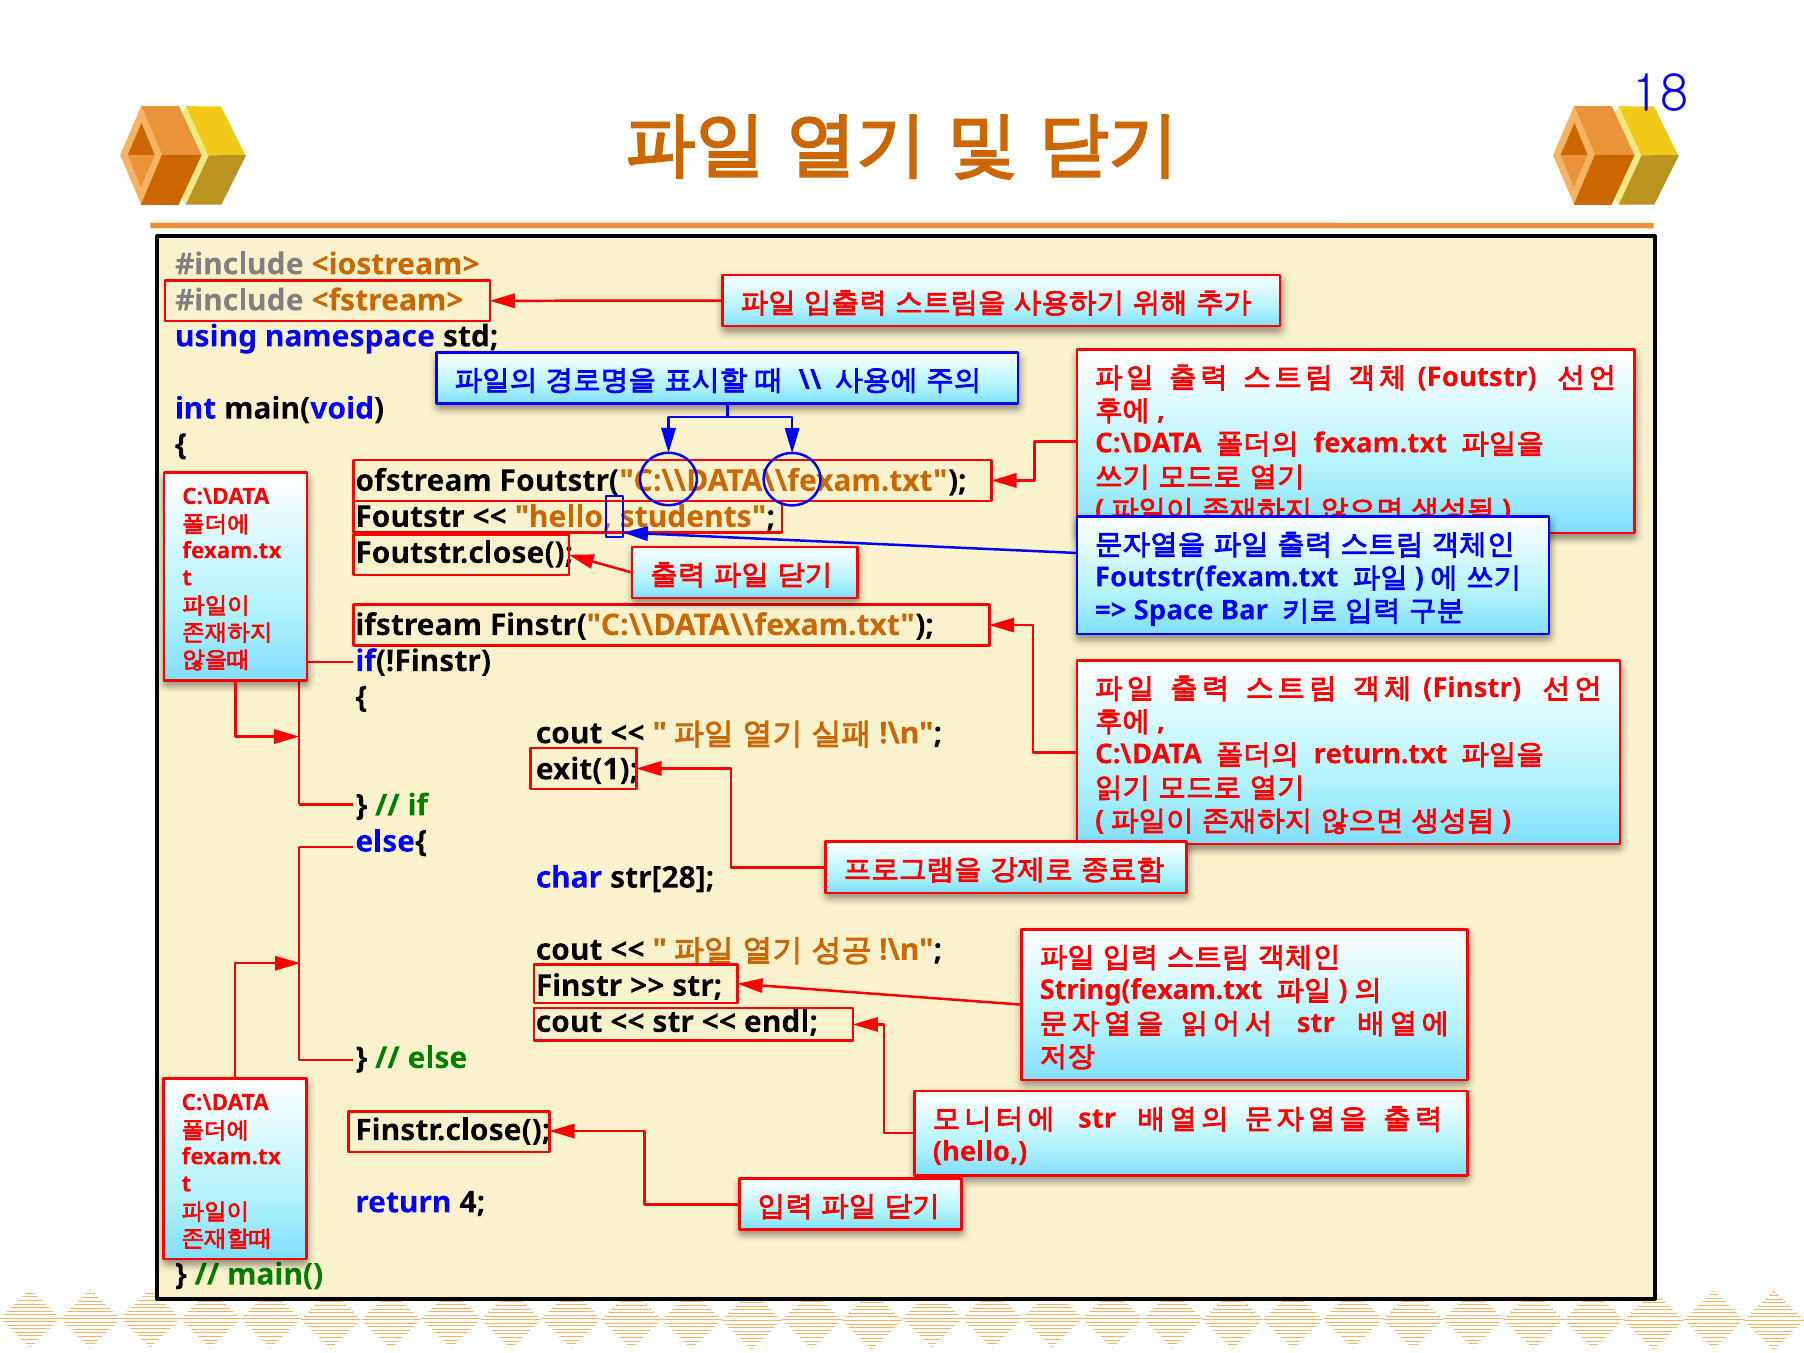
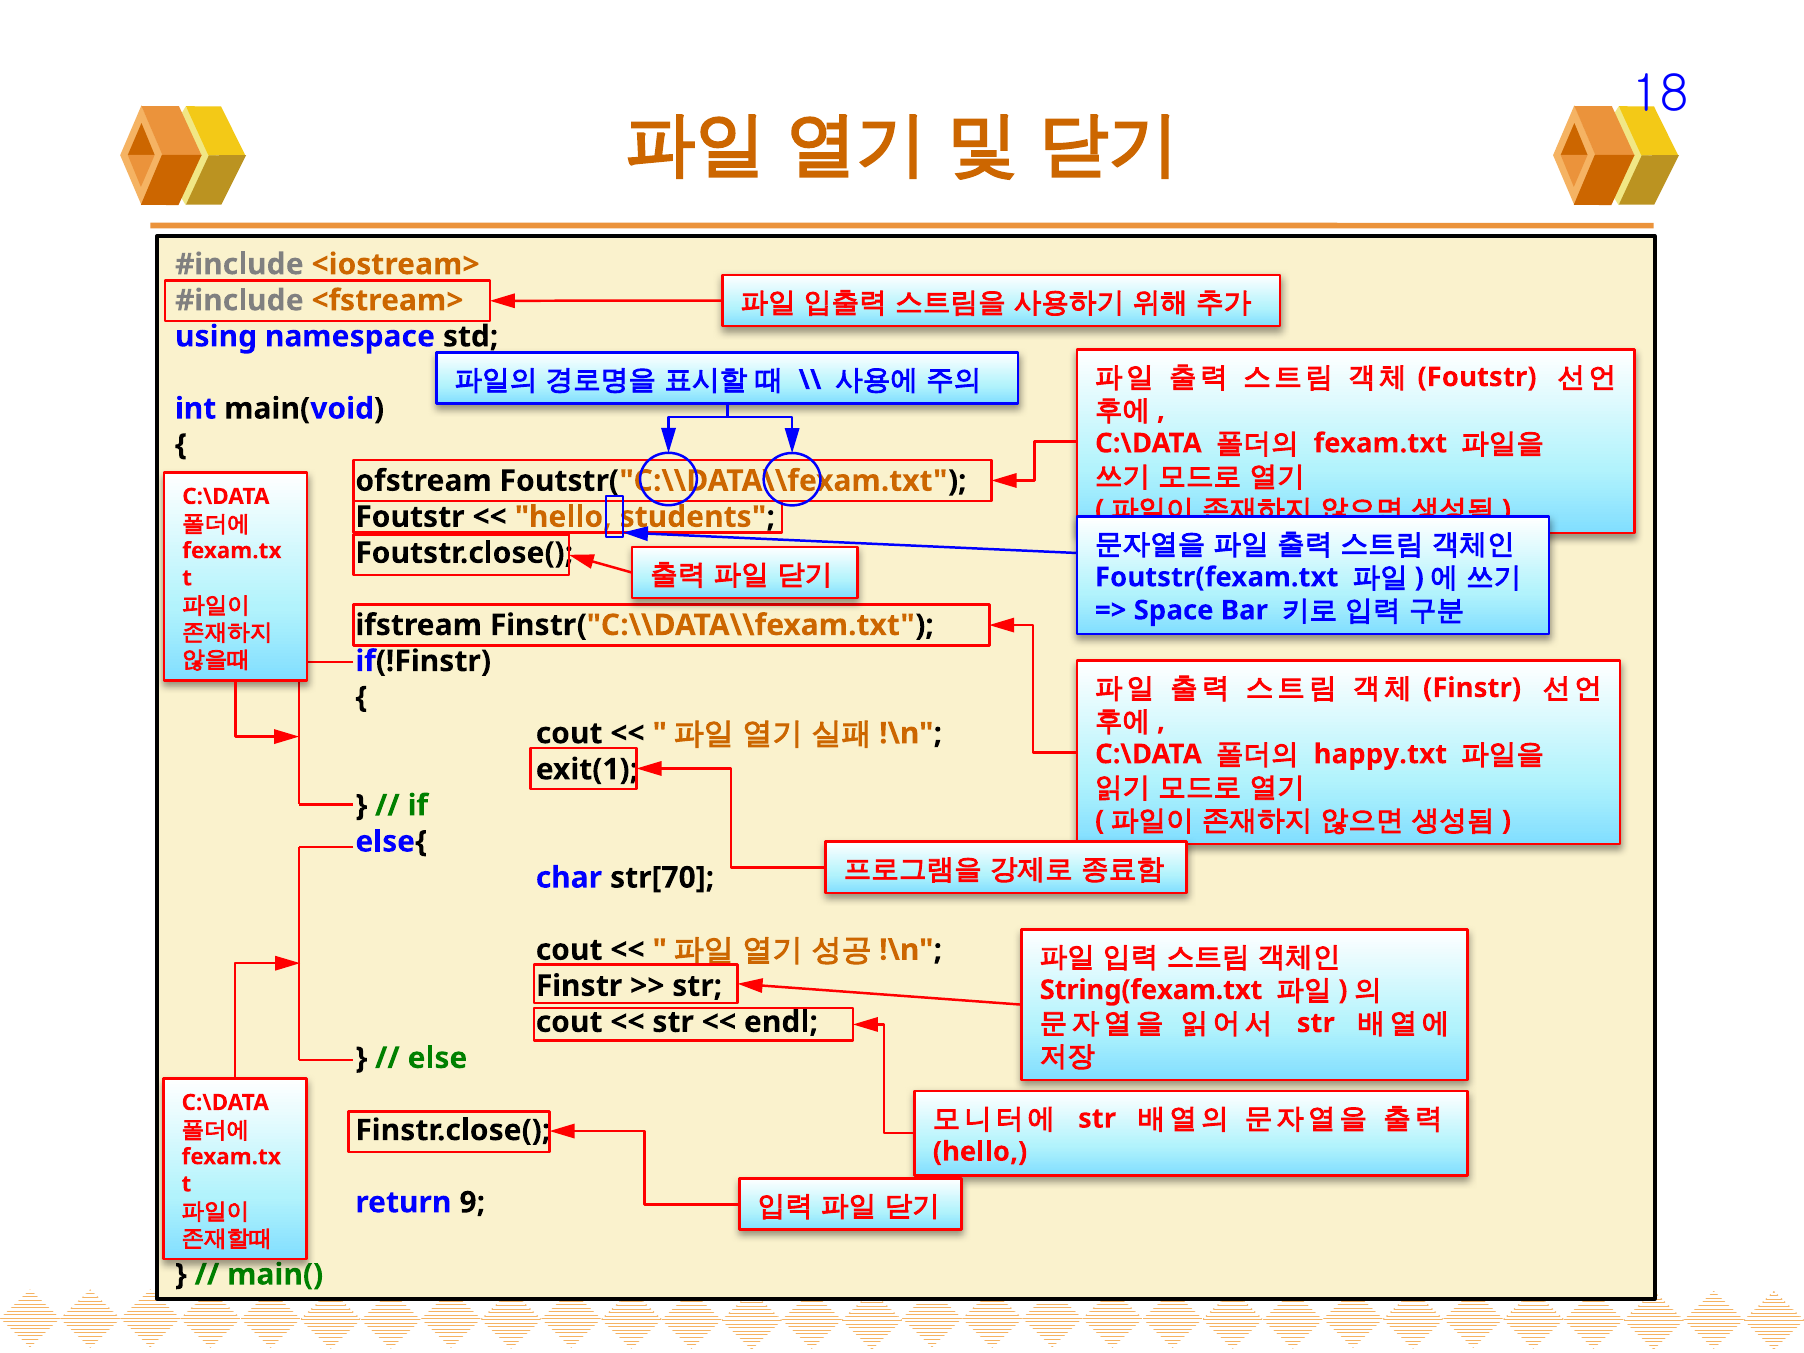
return.txt: return.txt -> happy.txt (1380, 754)
str[28: str[28 -> str[70 (662, 878)
4: 4 -> 9 (472, 1202)
